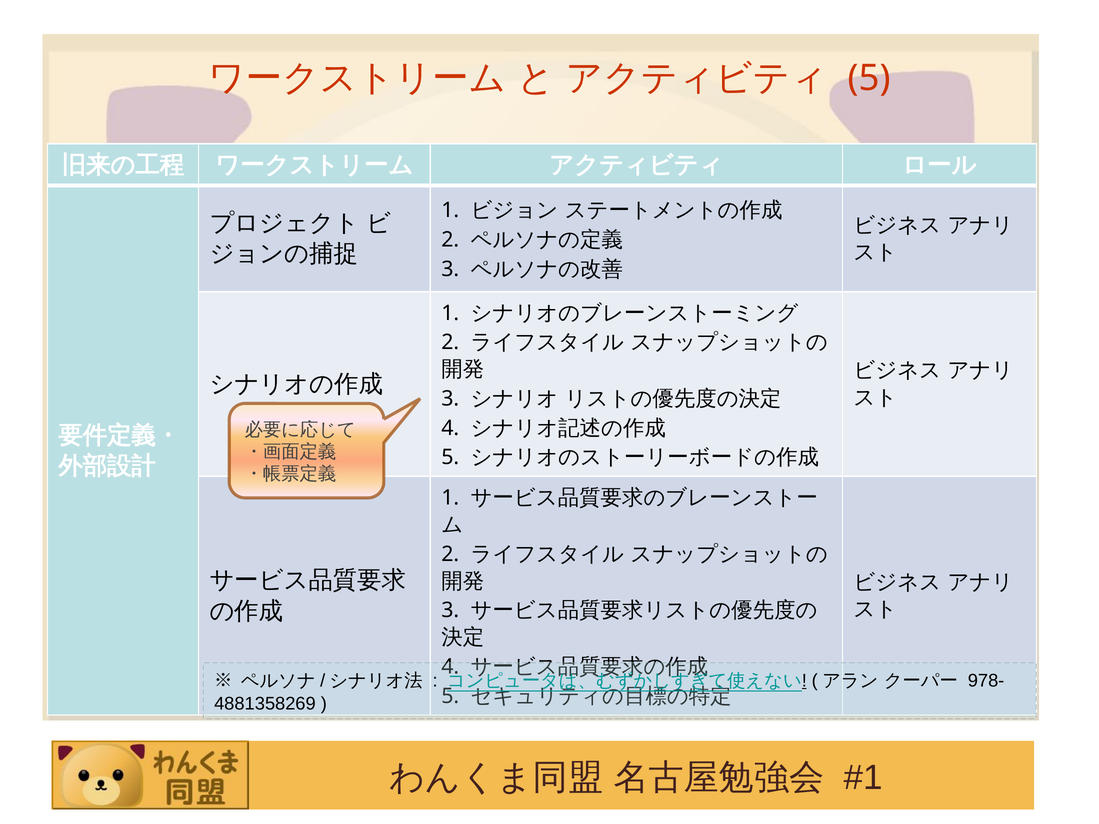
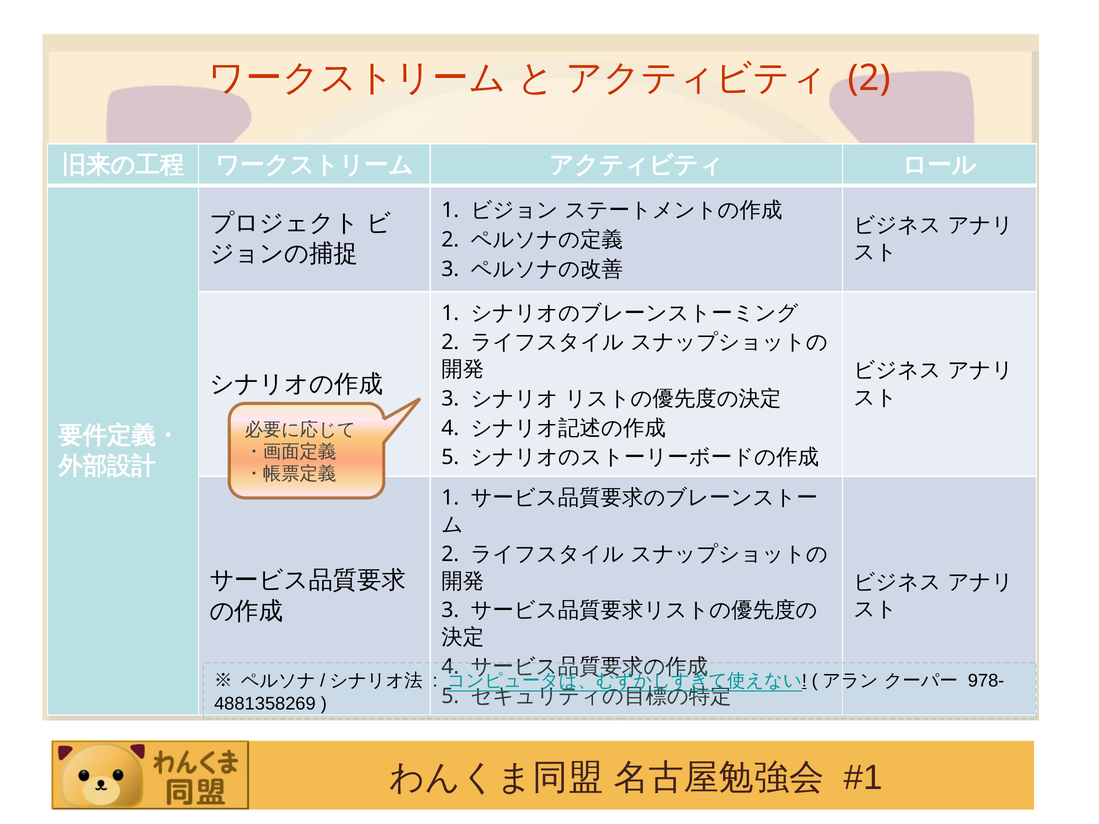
5: 5 -> 2 (869, 78)
